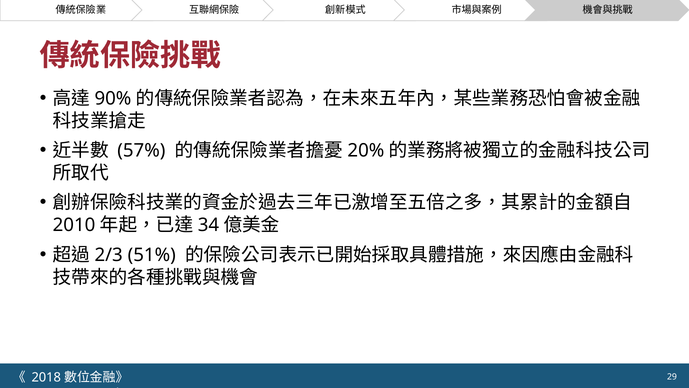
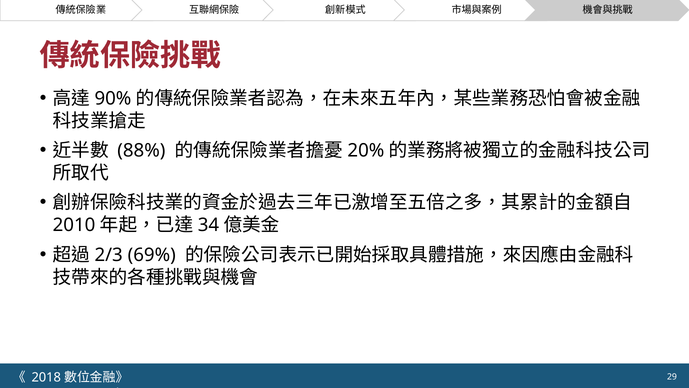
57%: 57% -> 88% (141, 151)
51%: 51% -> 69% (152, 255)
